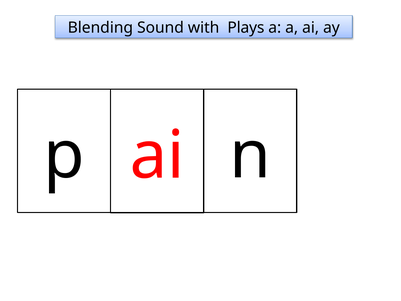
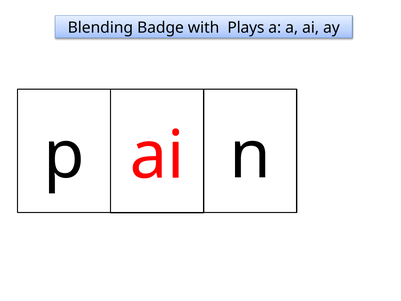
Sound: Sound -> Badge (160, 28)
